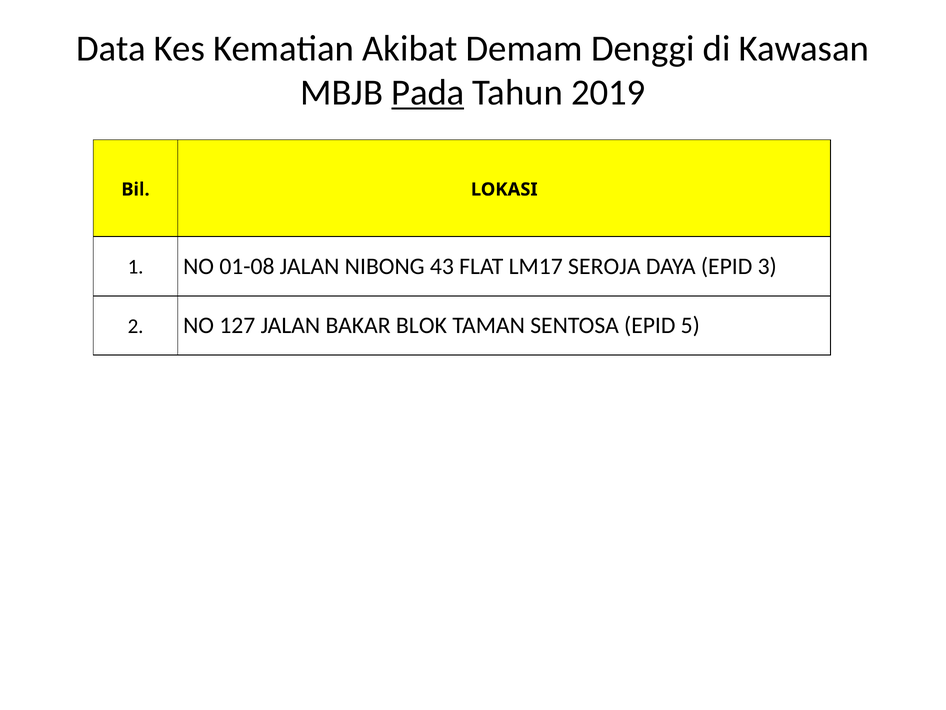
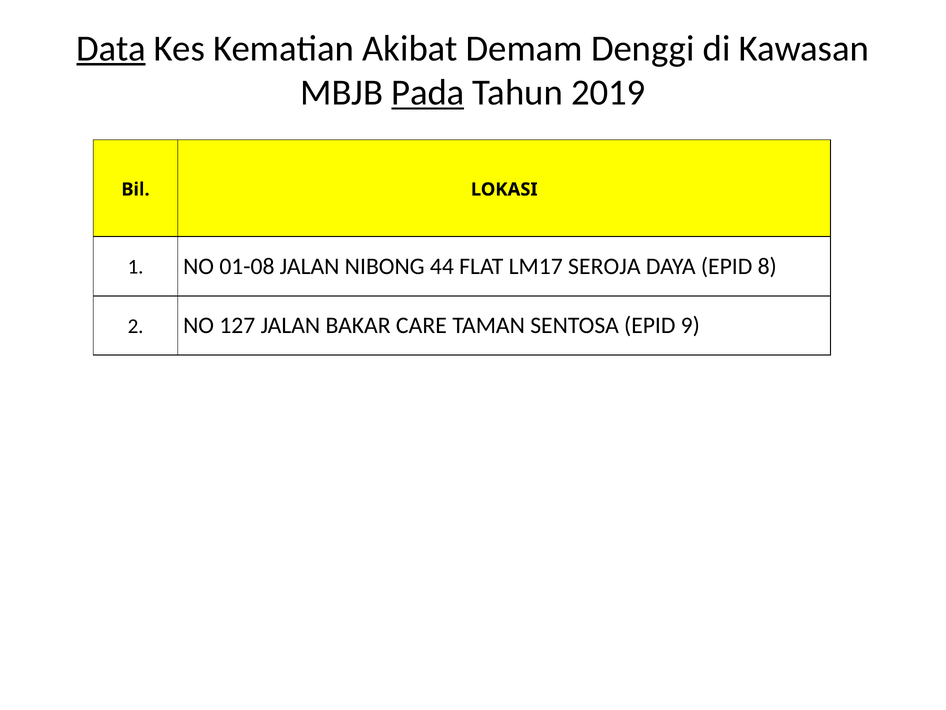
Data underline: none -> present (111, 48)
43: 43 -> 44 (442, 266)
3: 3 -> 8 (767, 266)
BLOK: BLOK -> CARE (421, 325)
5: 5 -> 9 (690, 325)
